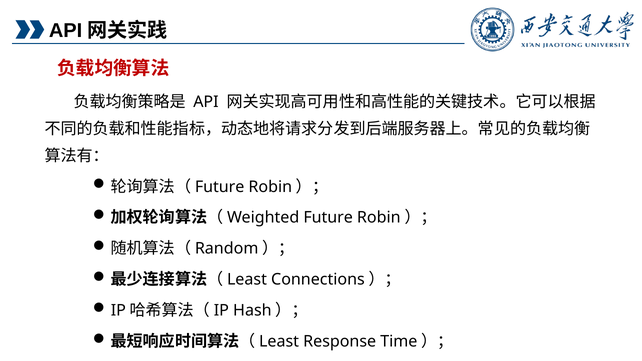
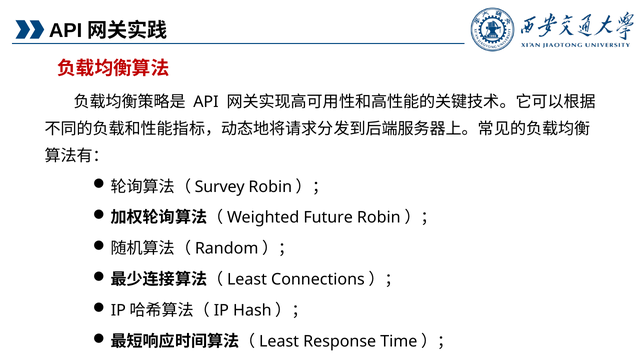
Future: Future -> Survey (220, 187)
